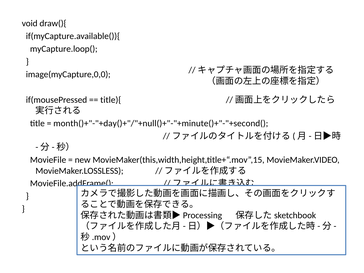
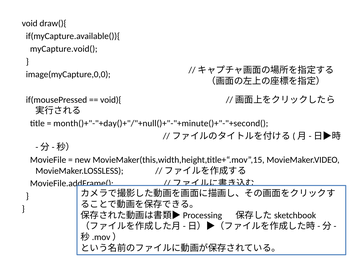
myCapture.loop(: myCapture.loop( -> myCapture.void( (64, 49)
title){: title){ -> void){ (111, 100)
